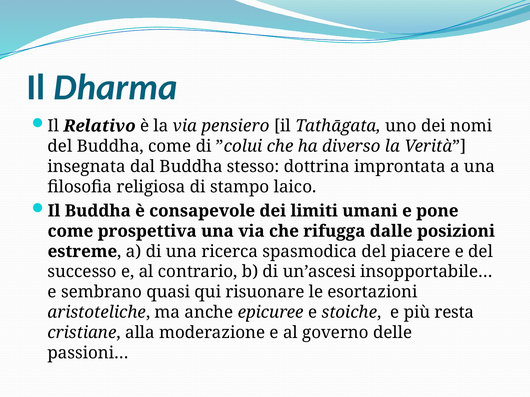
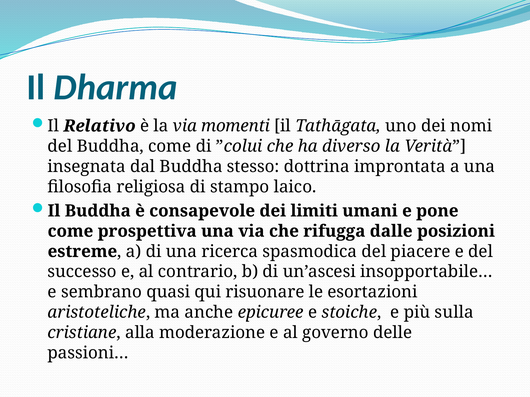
pensiero: pensiero -> momenti (236, 126)
resta: resta -> sulla (454, 313)
